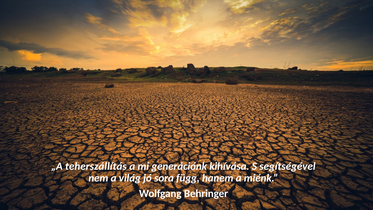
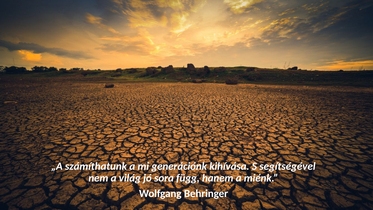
teherszállítás: teherszállítás -> számíthatunk (96, 166)
